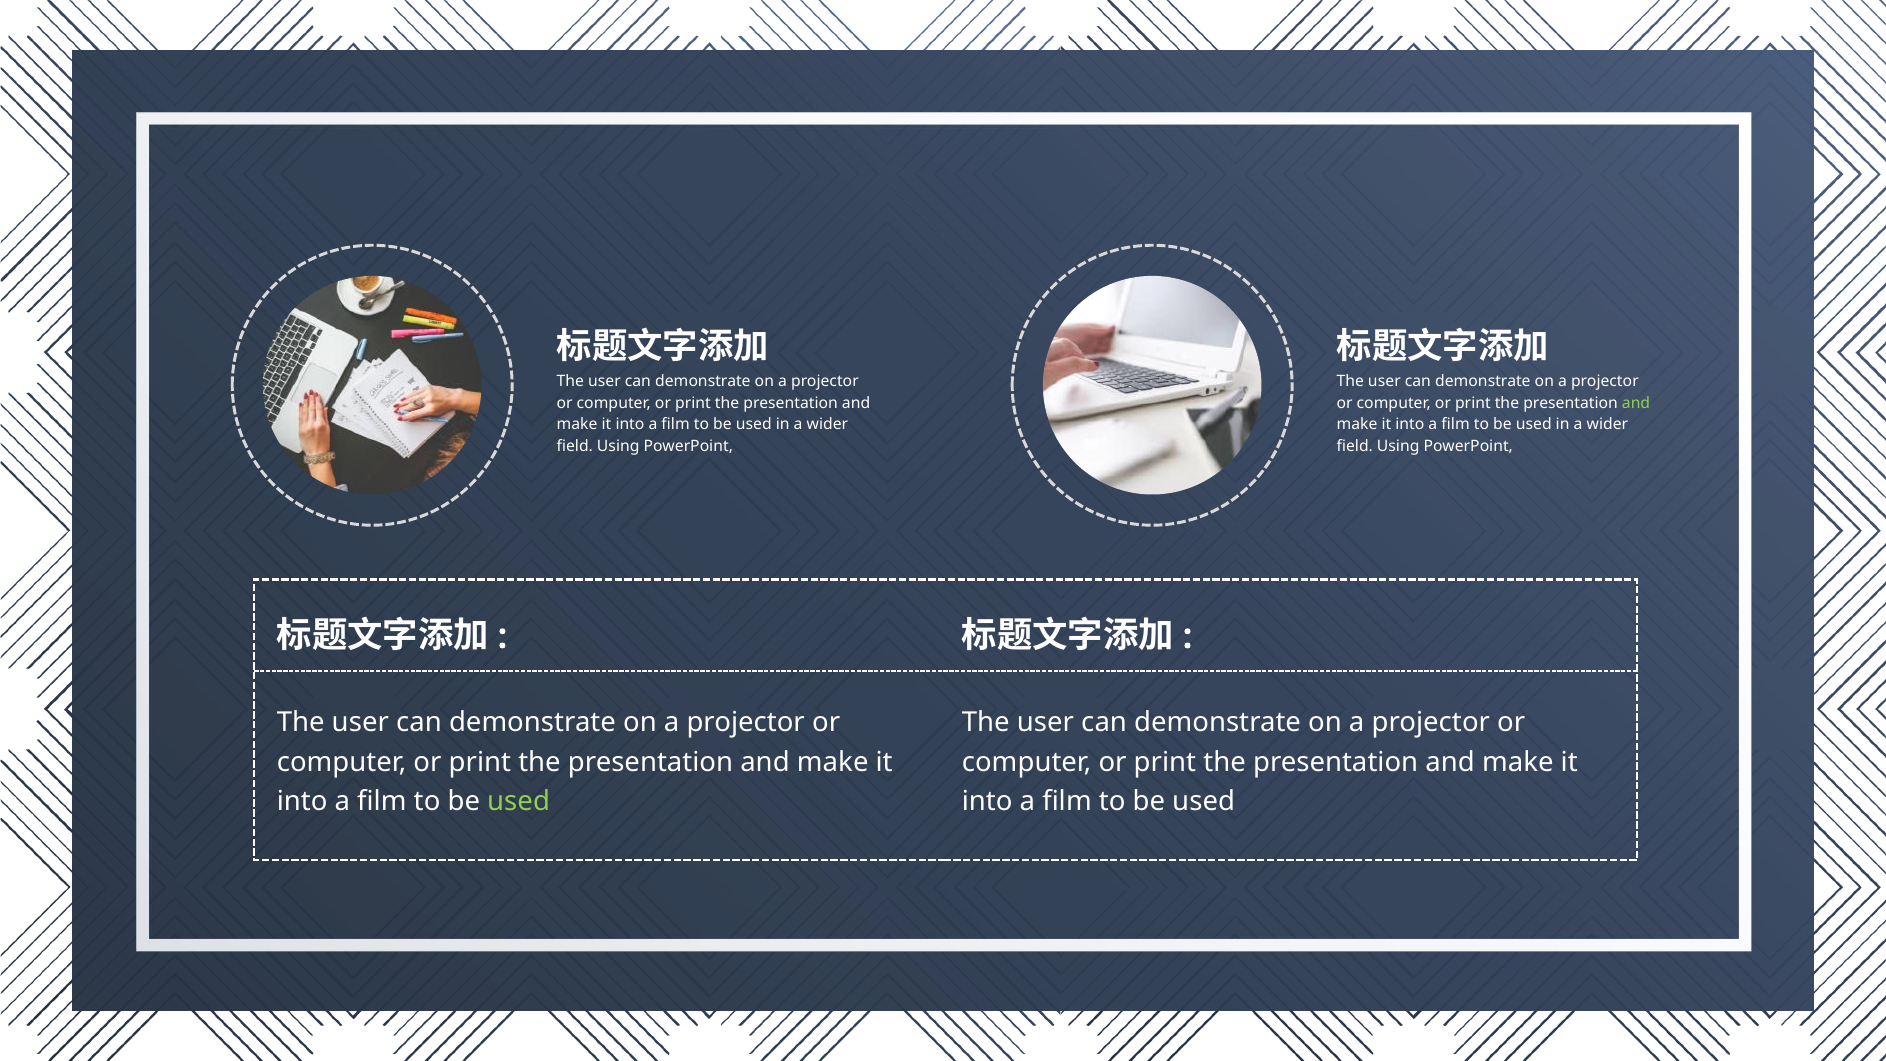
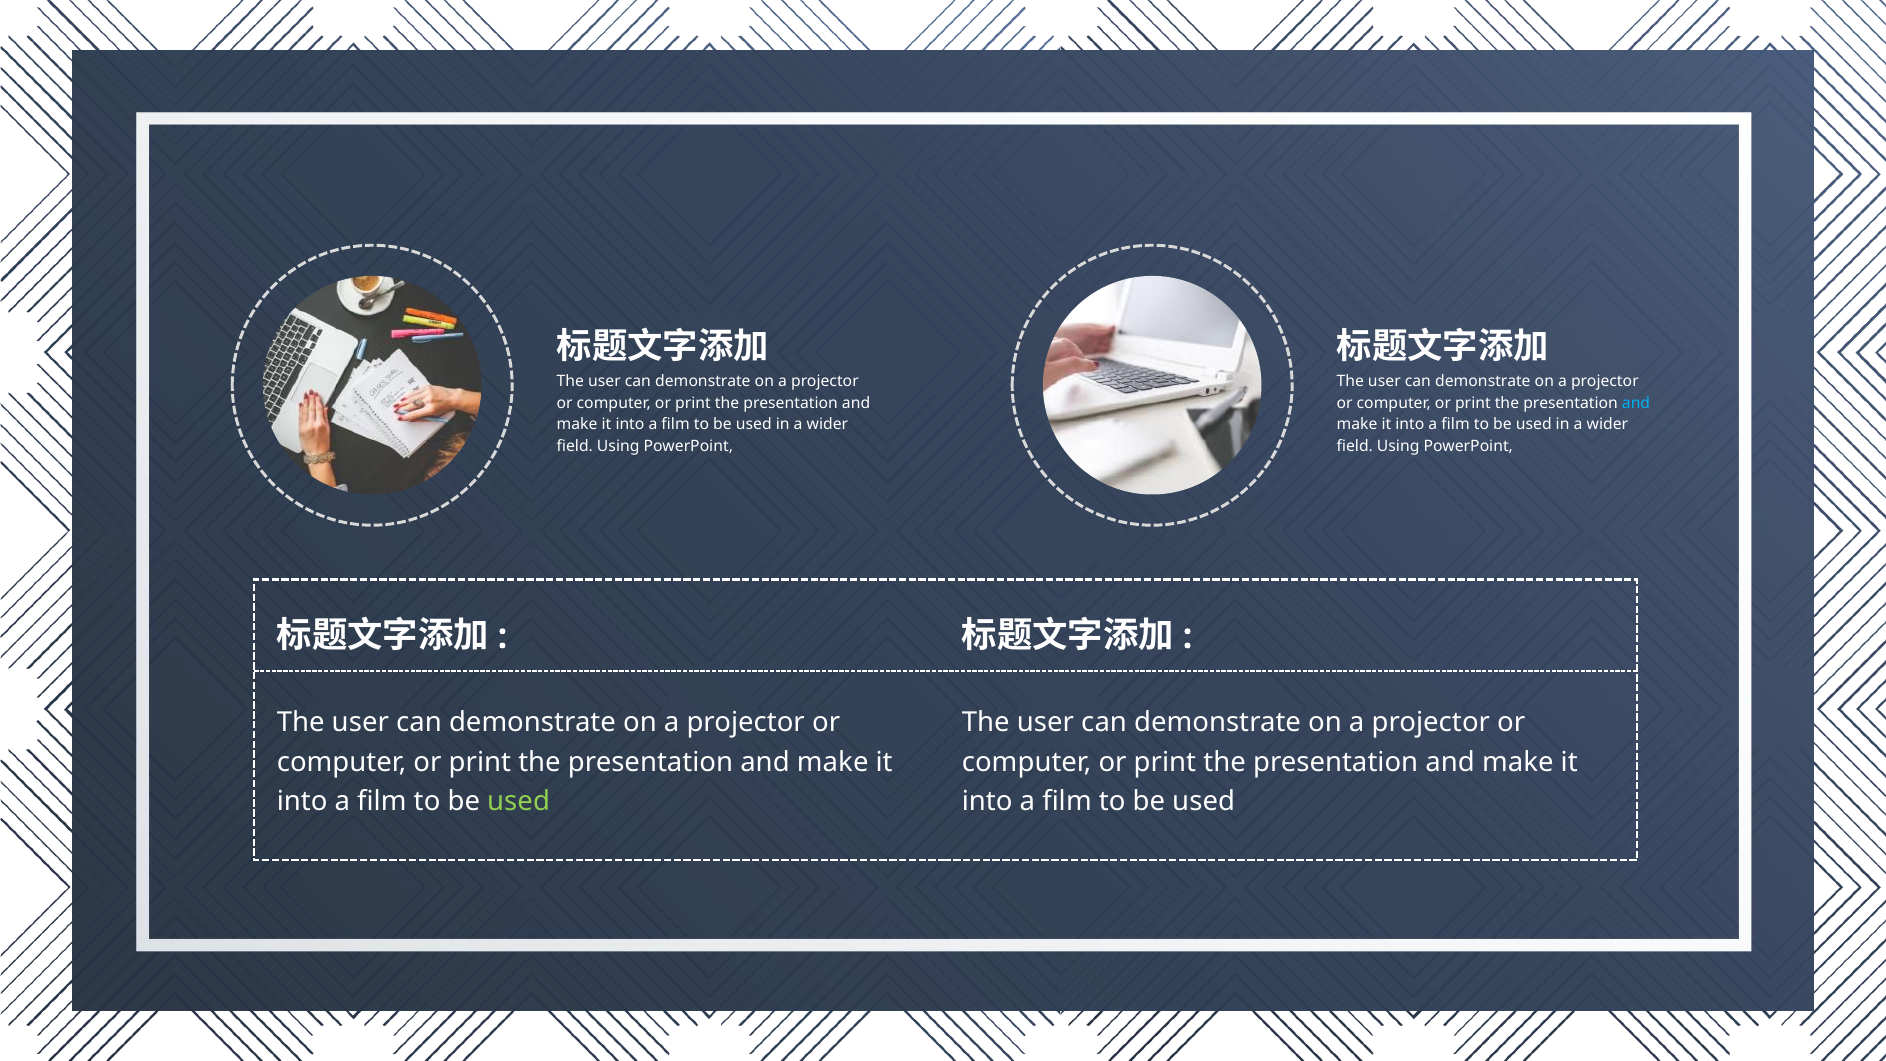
and colour: light green -> light blue (1636, 403)
